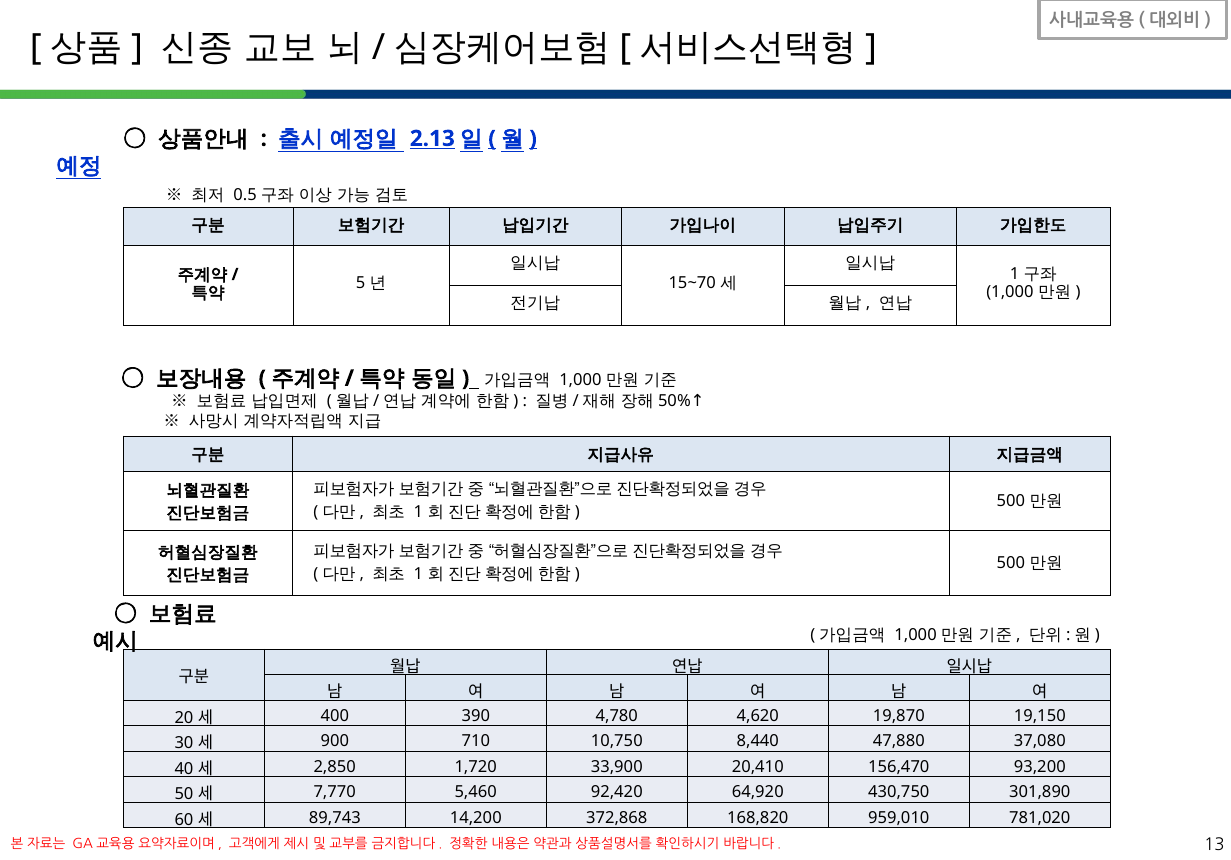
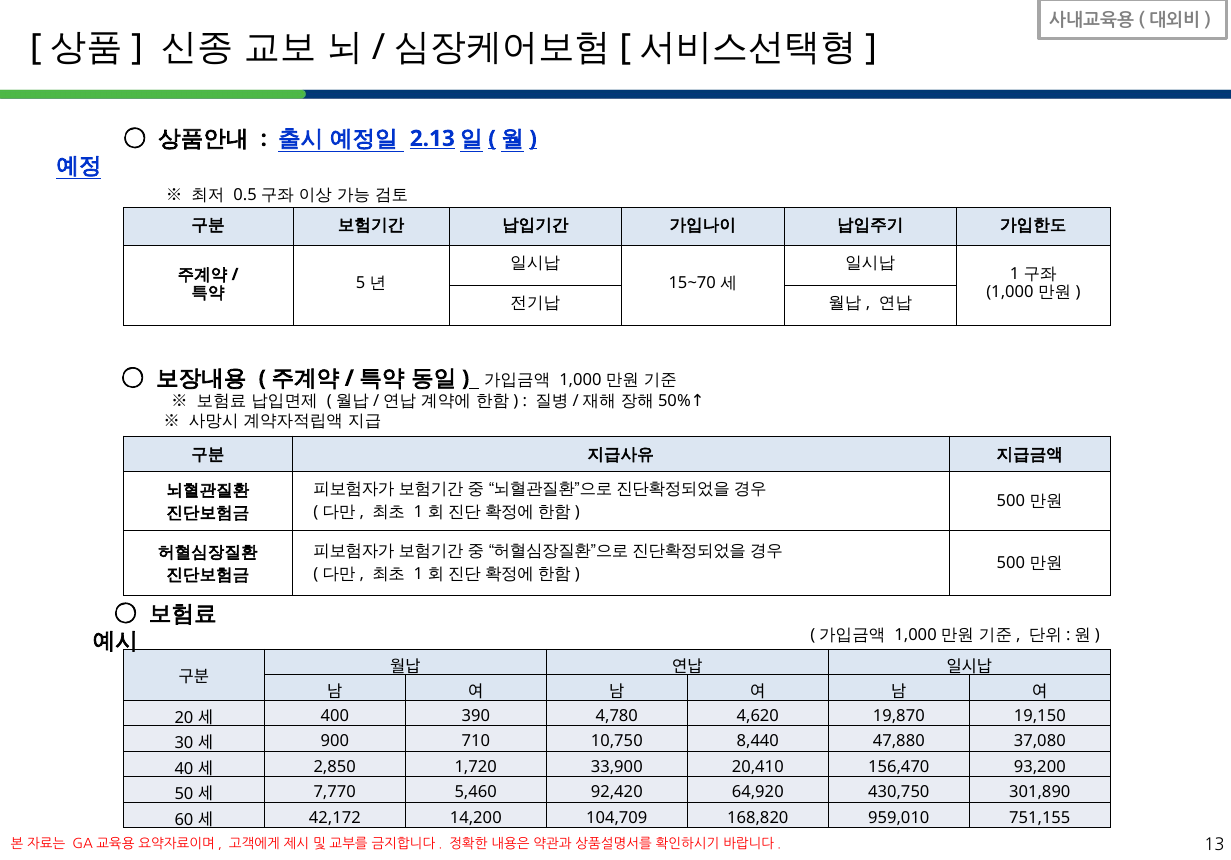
89,743: 89,743 -> 42,172 (335, 818)
372,868: 372,868 -> 104,709 (617, 818)
781,020: 781,020 -> 751,155 (1040, 818)
